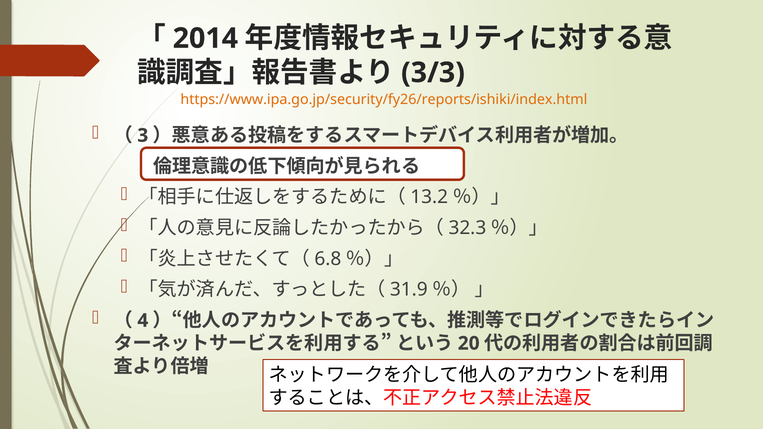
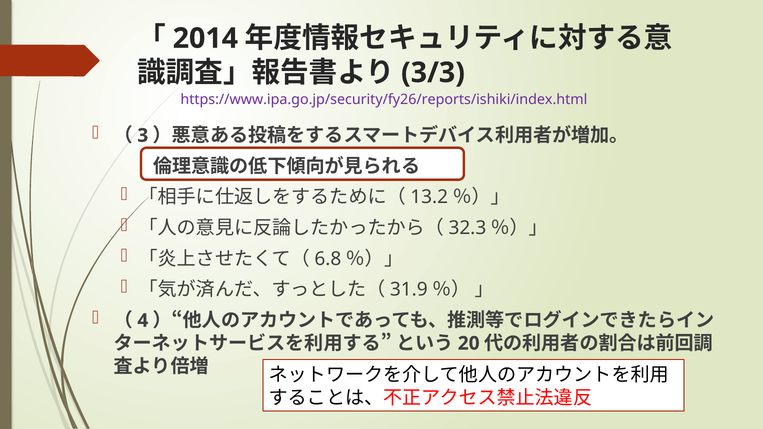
https://www.ipa.go.jp/security/fy26/reports/ishiki/index.html colour: orange -> purple (384, 100)
